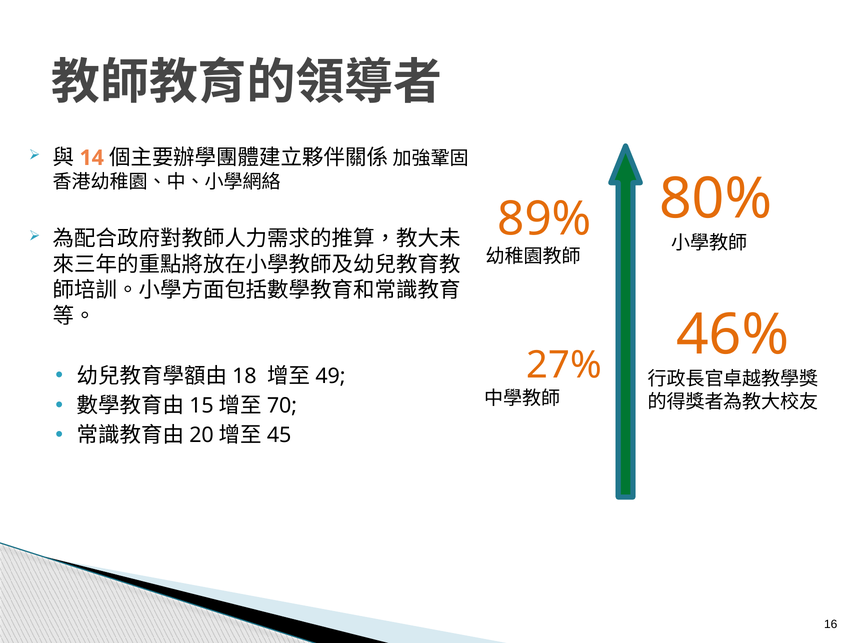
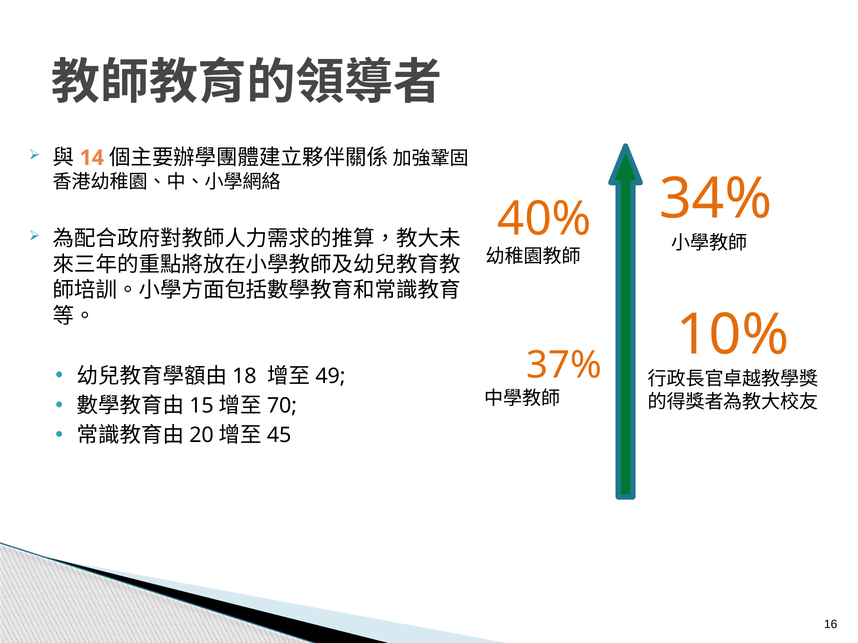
80%: 80% -> 34% (716, 199)
89%: 89% -> 40% (544, 219)
46%: 46% -> 10% (733, 335)
27%: 27% -> 37% (564, 365)
